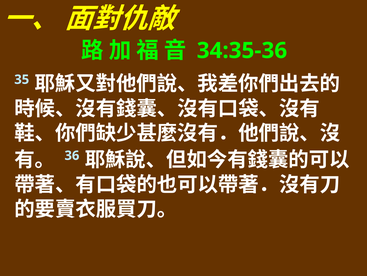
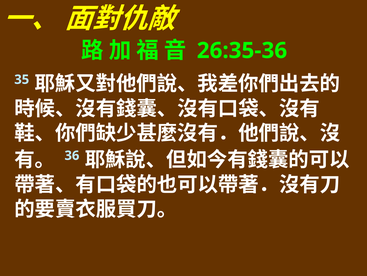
34:35-36: 34:35-36 -> 26:35-36 (242, 50)
